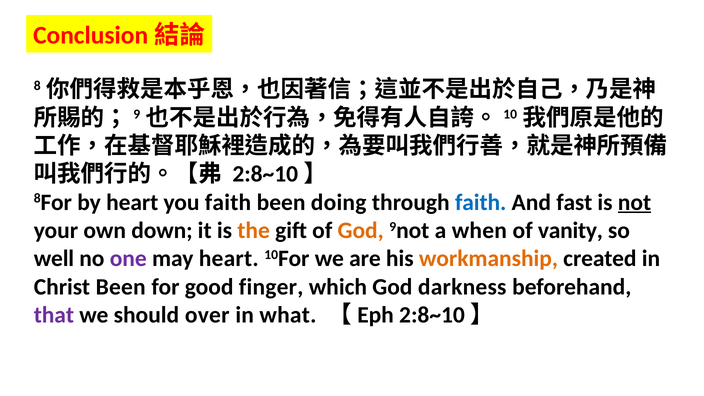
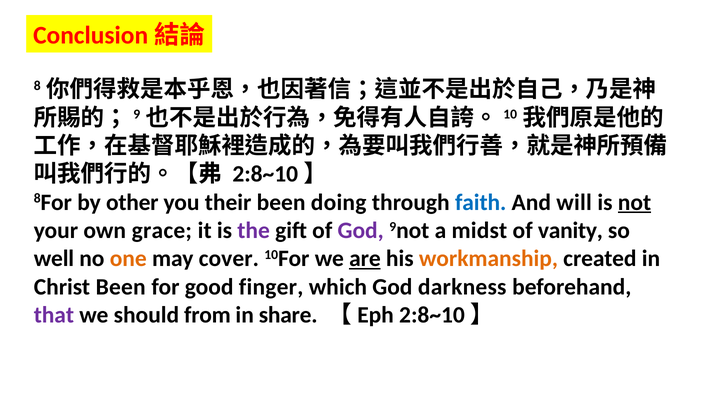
by heart: heart -> other (132, 202)
you faith: faith -> their (228, 202)
fast: fast -> will (574, 202)
down: down -> grace (162, 230)
the colour: orange -> purple (254, 230)
God colour: orange -> purple (361, 230)
when: when -> midst (479, 230)
one colour: purple -> orange (128, 259)
may heart: heart -> cover (229, 259)
are underline: none -> present (365, 259)
over: over -> from (207, 315)
what: what -> share (288, 315)
